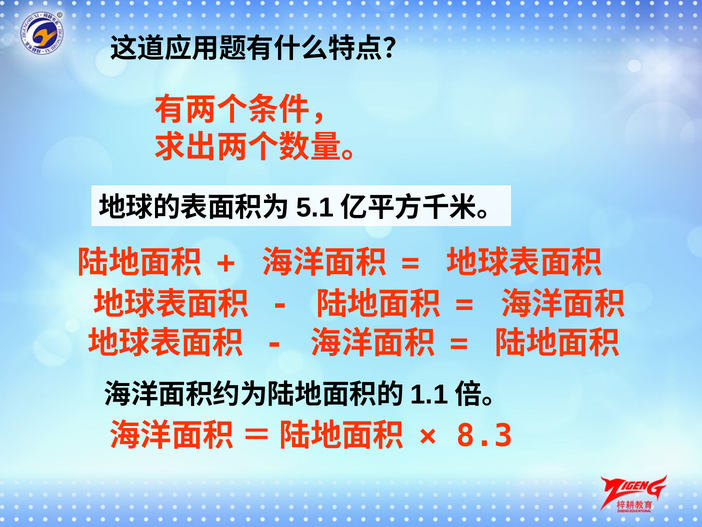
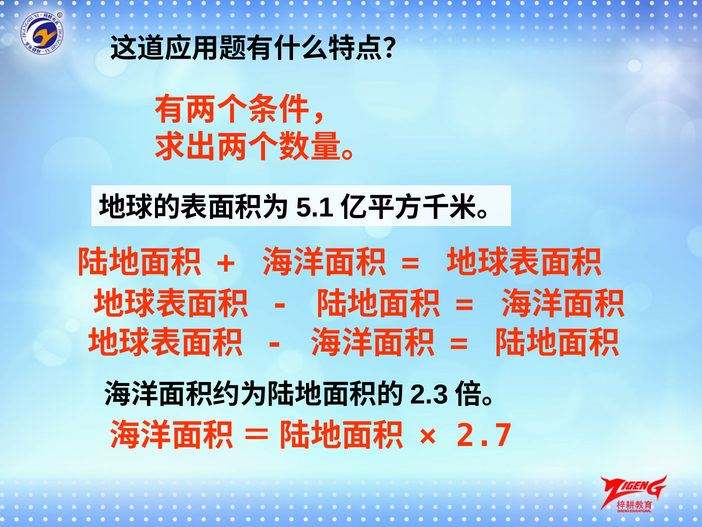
1.1: 1.1 -> 2.3 (429, 394)
8.3: 8.3 -> 2.7 (485, 436)
